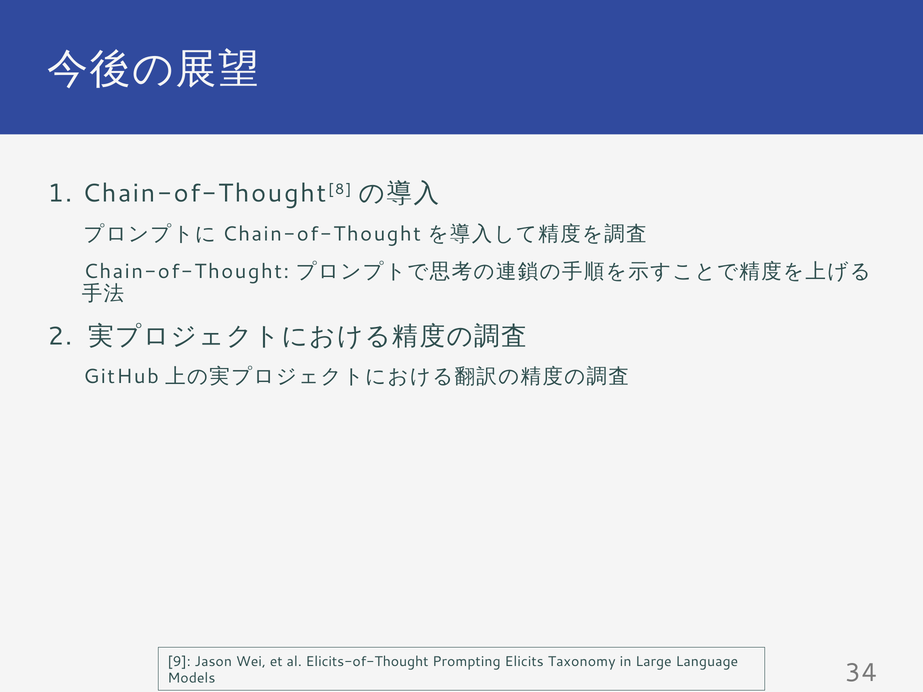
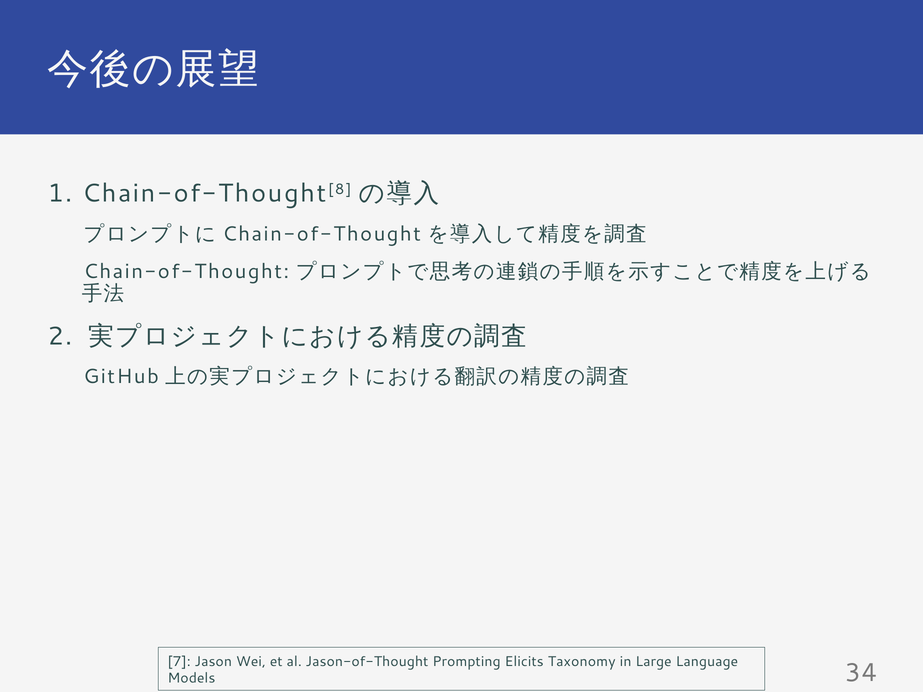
9: 9 -> 7 (179, 662)
Elicits-of-Thought: Elicits-of-Thought -> Jason-of-Thought (367, 662)
